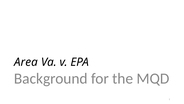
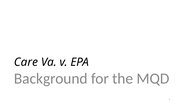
Area: Area -> Care (26, 62)
